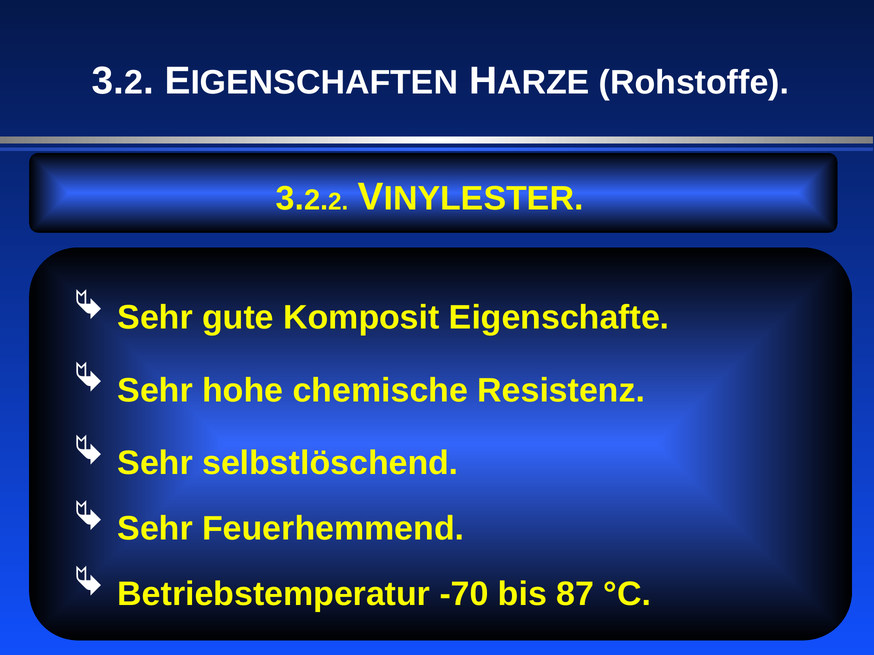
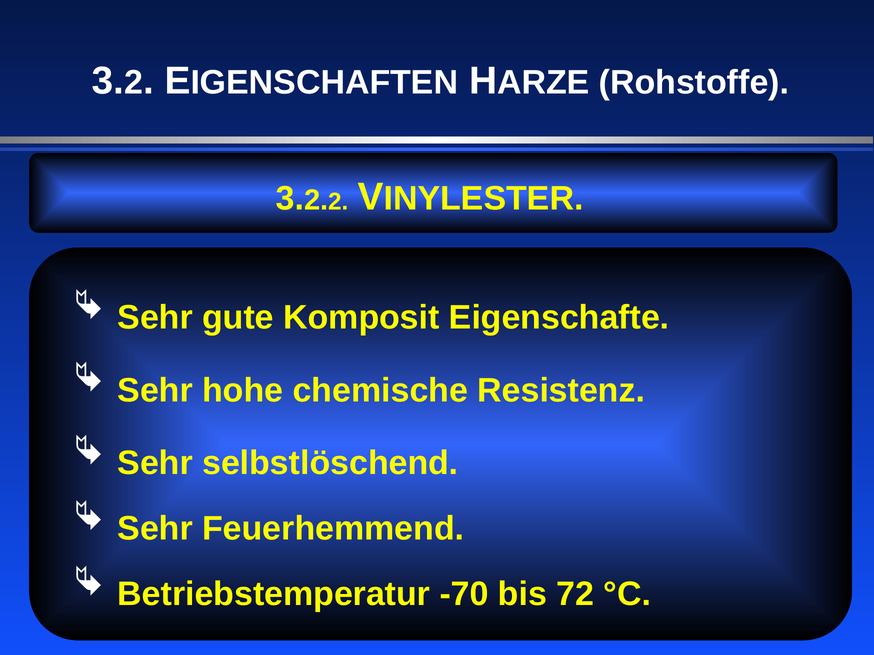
87: 87 -> 72 (575, 595)
